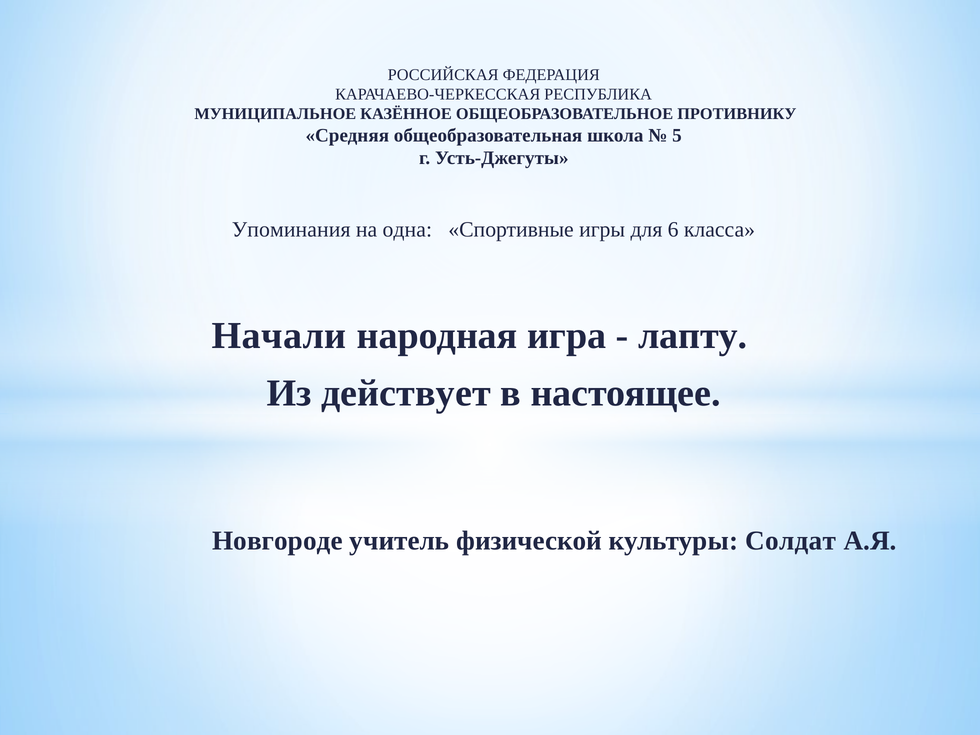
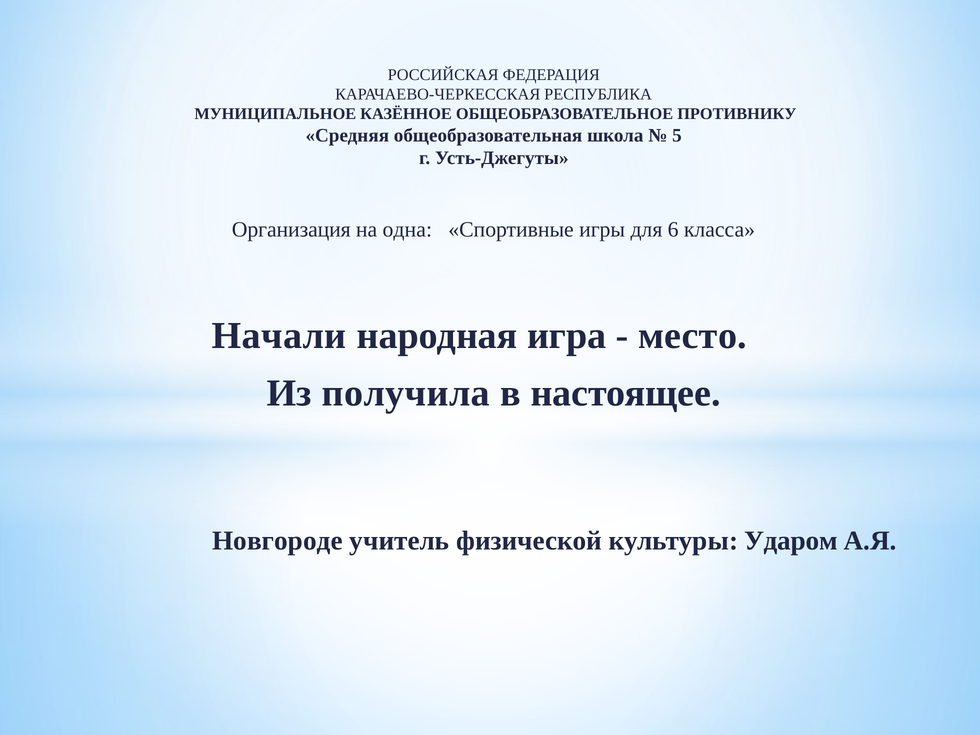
Упоминания: Упоминания -> Организация (291, 229)
лапту: лапту -> место (693, 336)
действует: действует -> получила (406, 393)
Солдат: Солдат -> Ударом (791, 541)
